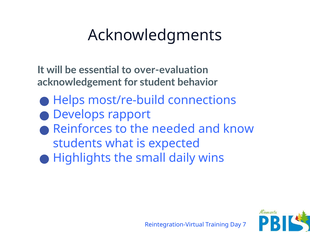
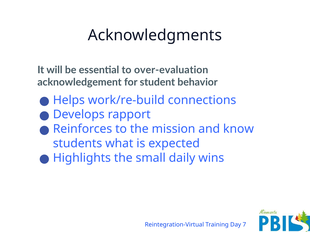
most/re-build: most/re-build -> work/re-build (126, 100)
needed: needed -> mission (174, 129)
